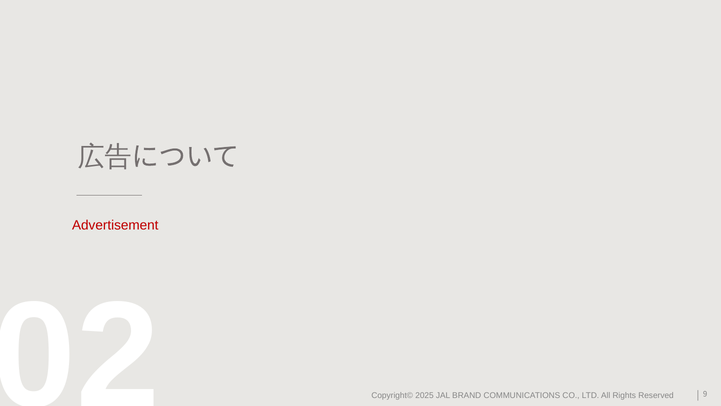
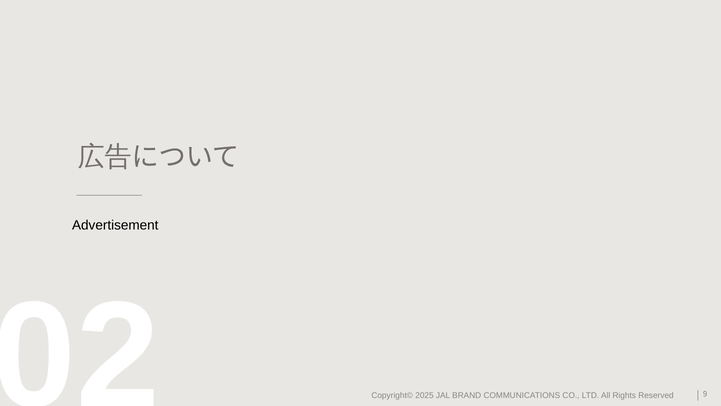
Advertisement colour: red -> black (115, 225)
